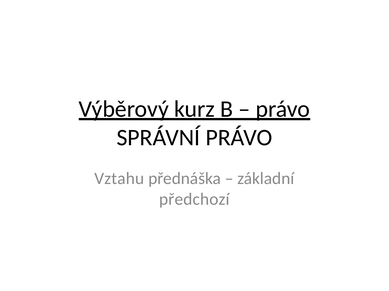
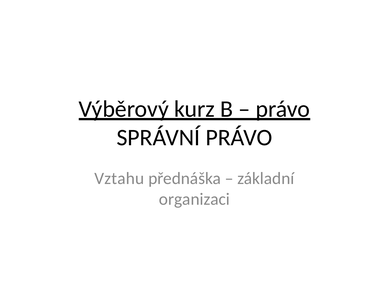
předchozí: předchozí -> organizaci (194, 200)
